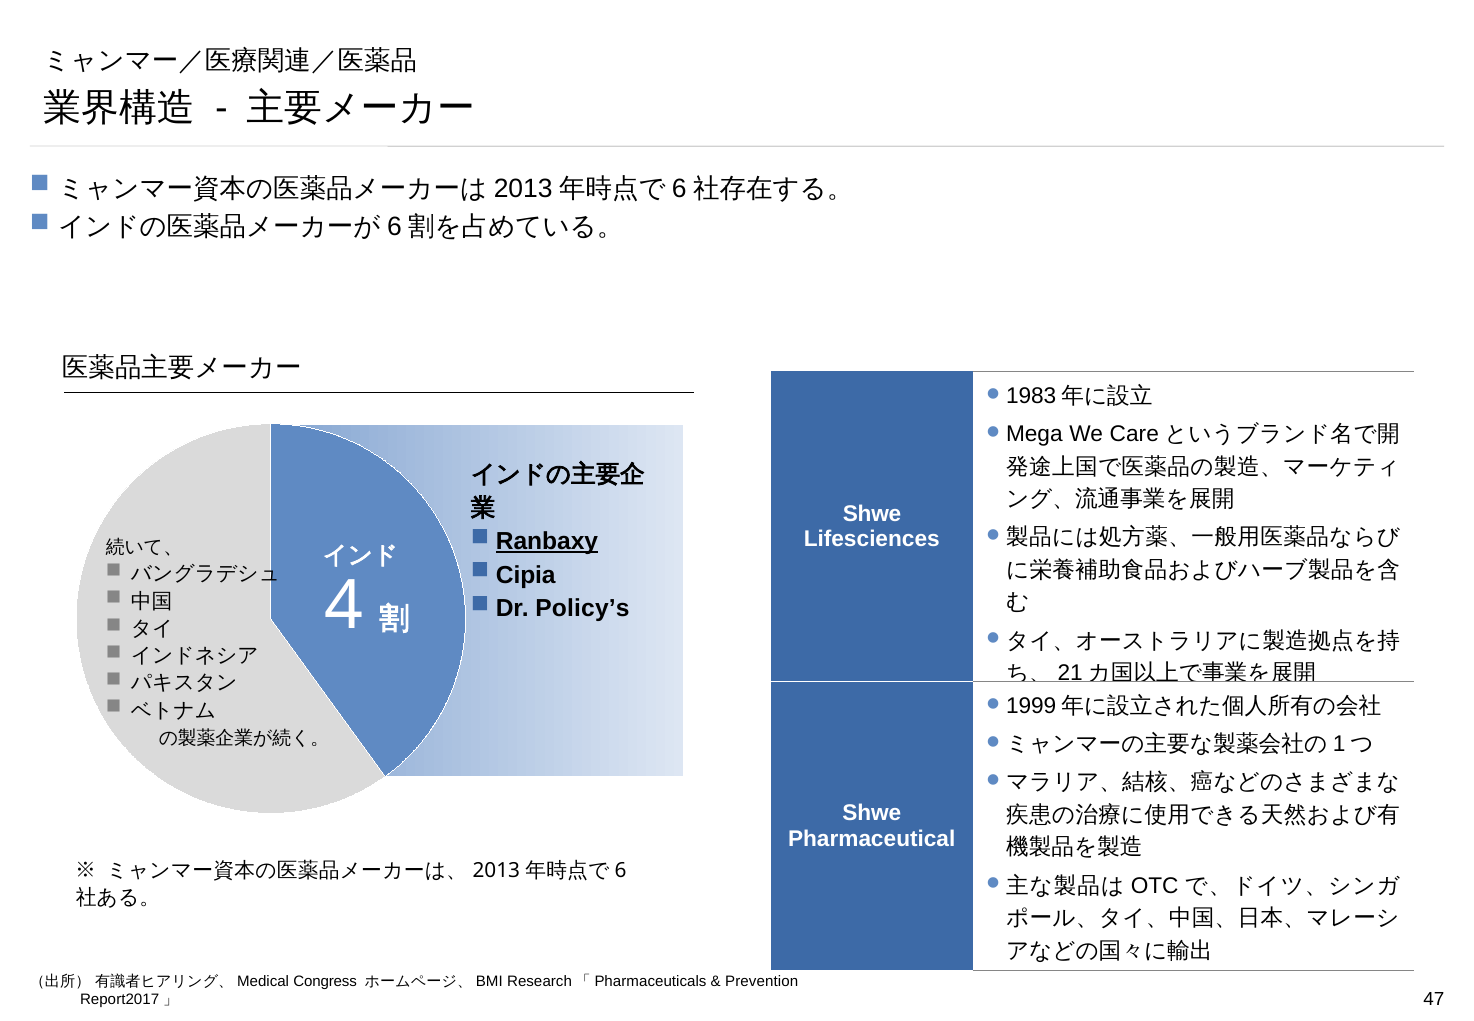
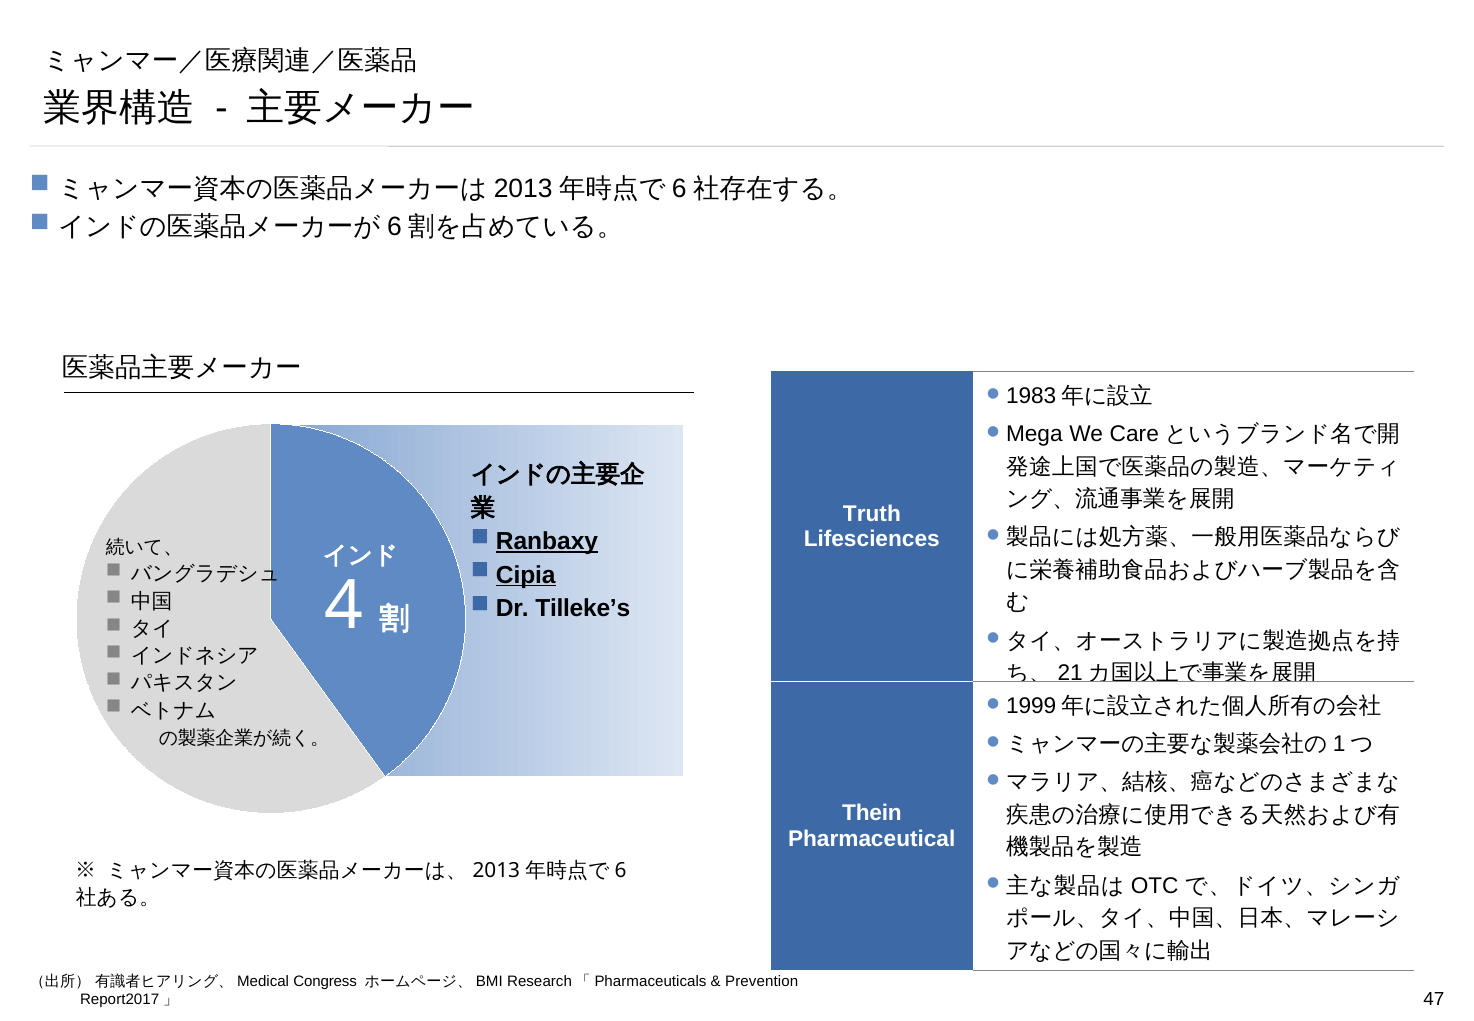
Shwe: Shwe -> Truth (872, 513)
Cipia underline: none -> present (526, 575)
Policy’s: Policy’s -> Tilleke’s (583, 608)
Shwe: Shwe -> Thein (872, 813)
